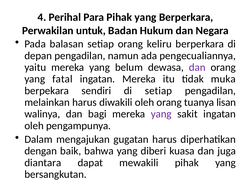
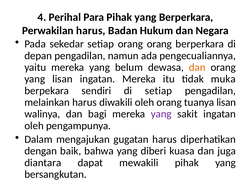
Perwakilan untuk: untuk -> harus (91, 31)
balasan: balasan -> sekedar (67, 44)
orang keliru: keliru -> orang (159, 44)
dan colour: purple -> orange (197, 67)
yang fatal: fatal -> lisan (62, 79)
